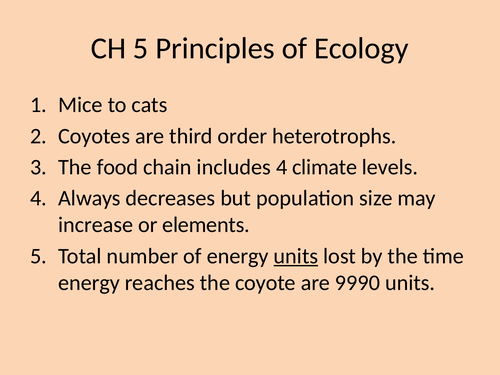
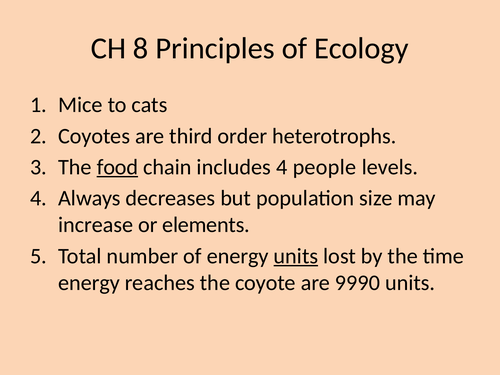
CH 5: 5 -> 8 (141, 48)
food underline: none -> present (117, 167)
climate: climate -> people (324, 167)
